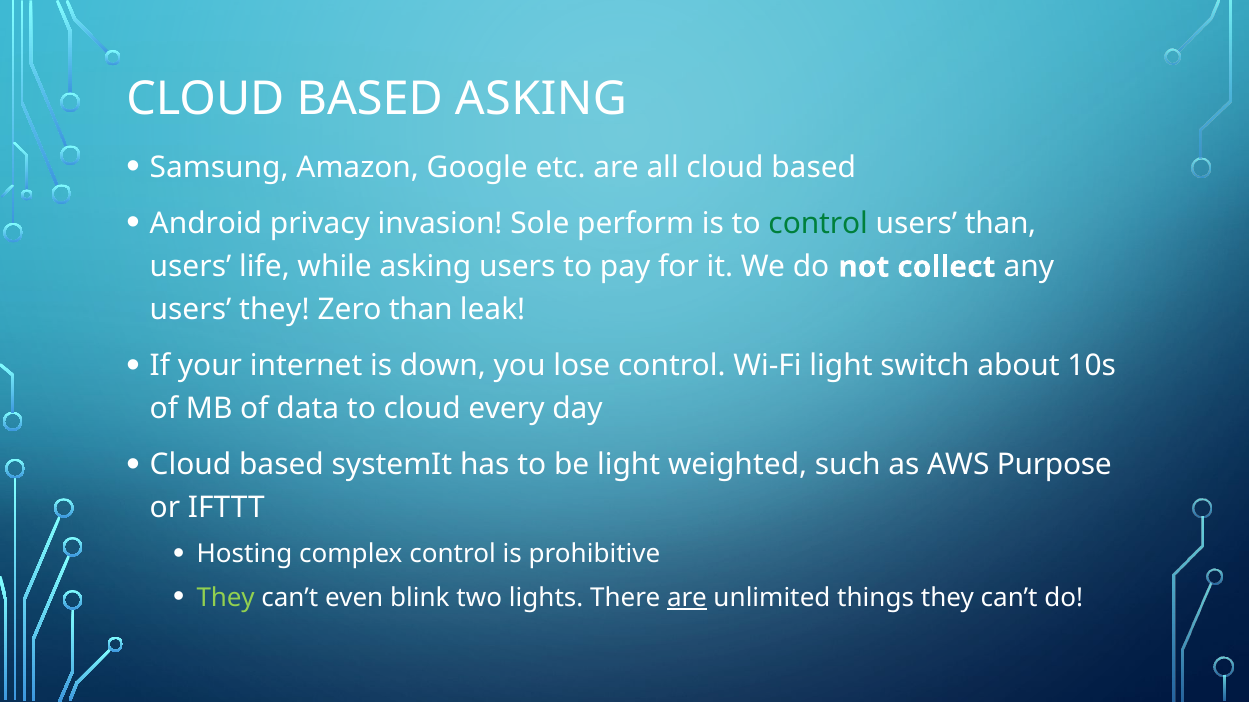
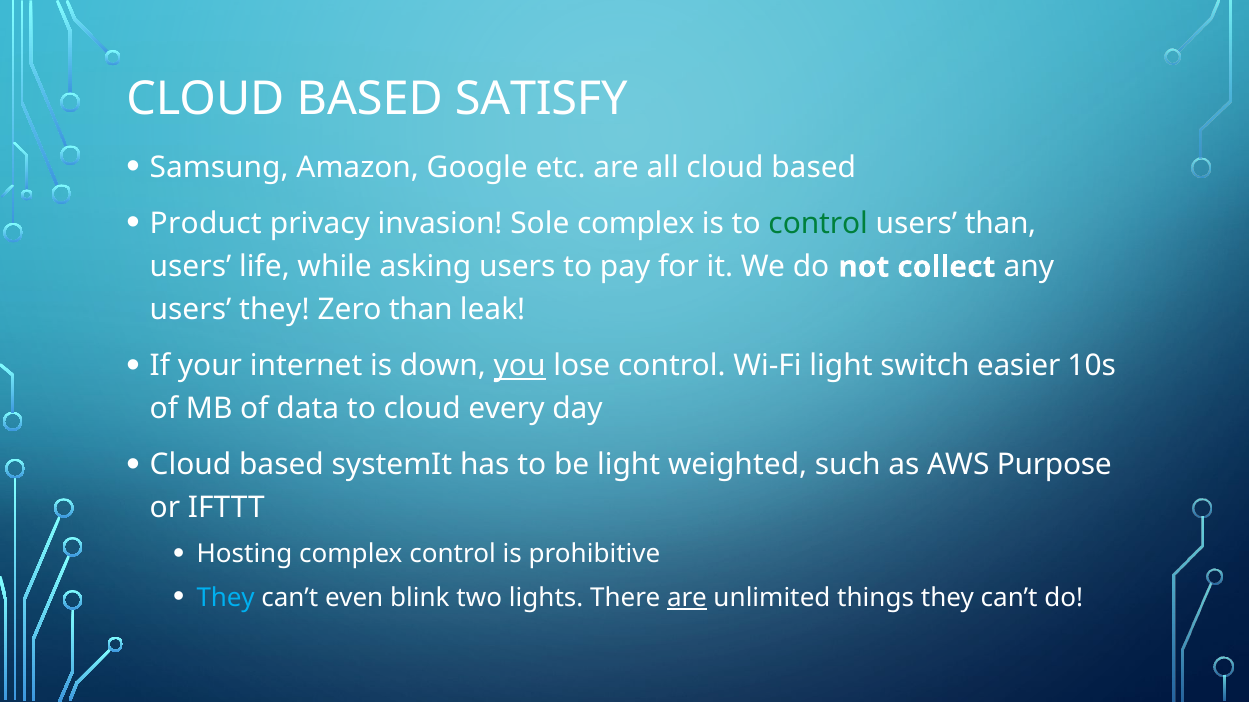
BASED ASKING: ASKING -> SATISFY (541, 99)
Android: Android -> Product (206, 224)
Sole perform: perform -> complex (636, 224)
you underline: none -> present (520, 366)
about: about -> easier (1019, 366)
They colour: light green -> light blue (226, 598)
